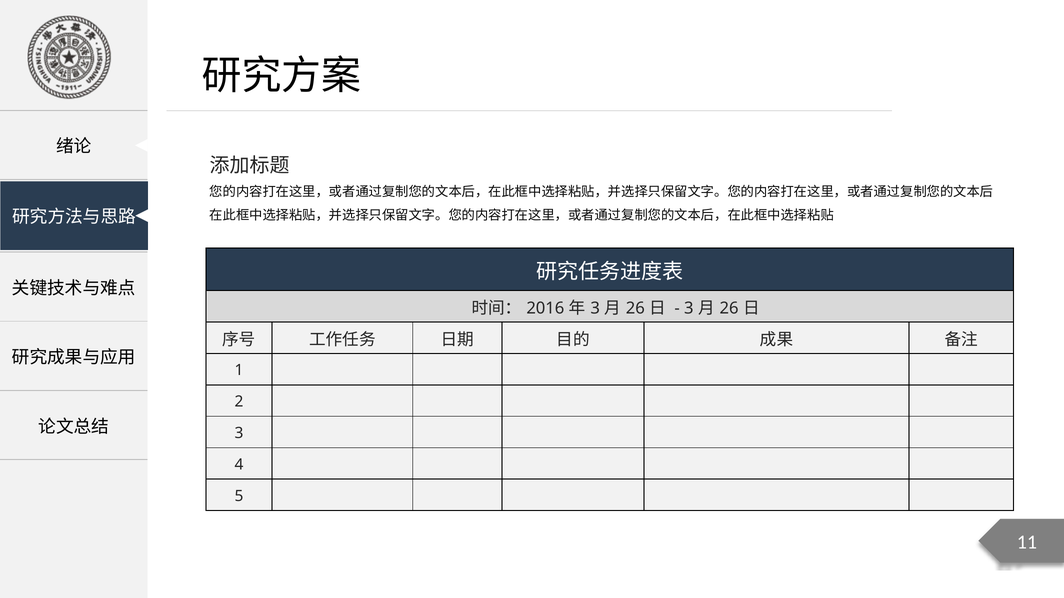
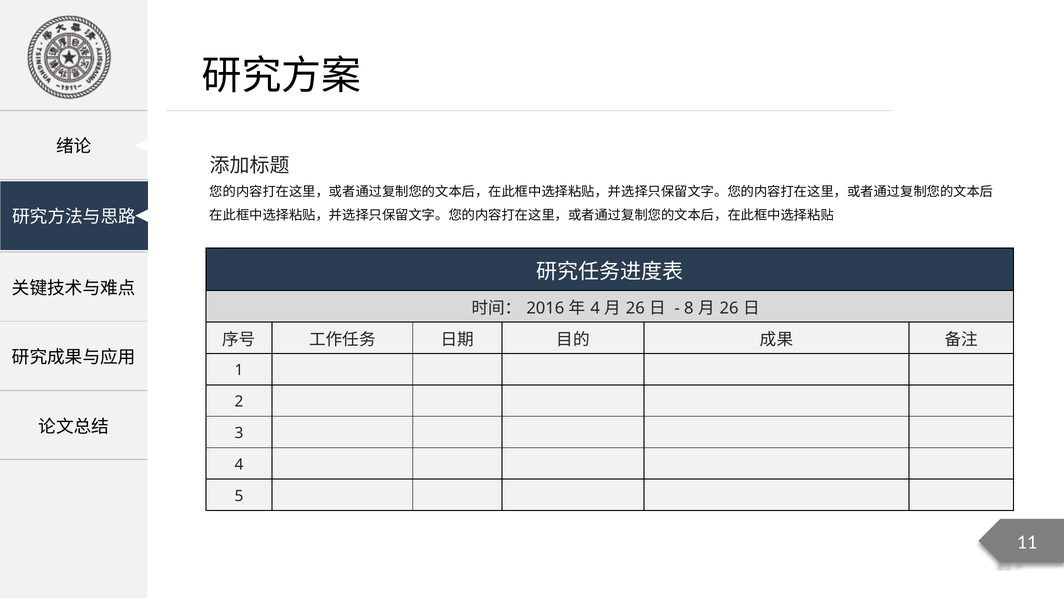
3: 3 -> 4 (595, 308)
3: 3 -> 8 (689, 308)
